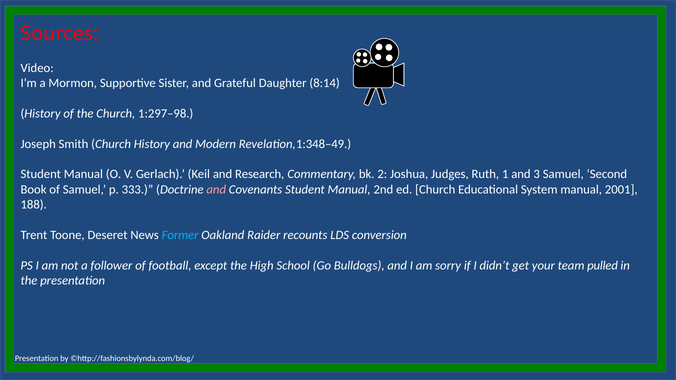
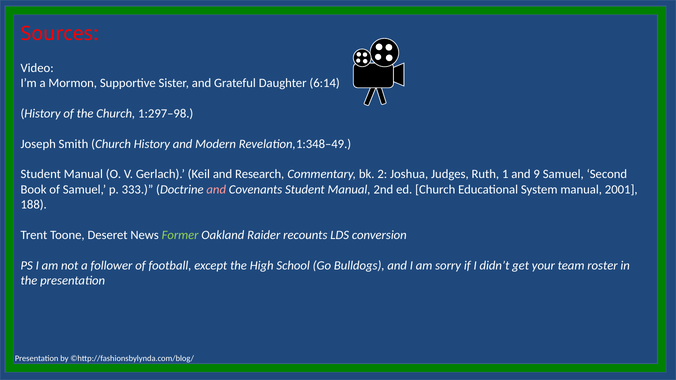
8:14: 8:14 -> 6:14 (325, 83)
3: 3 -> 9 (537, 174)
Former colour: light blue -> light green (180, 235)
pulled: pulled -> roster (602, 266)
